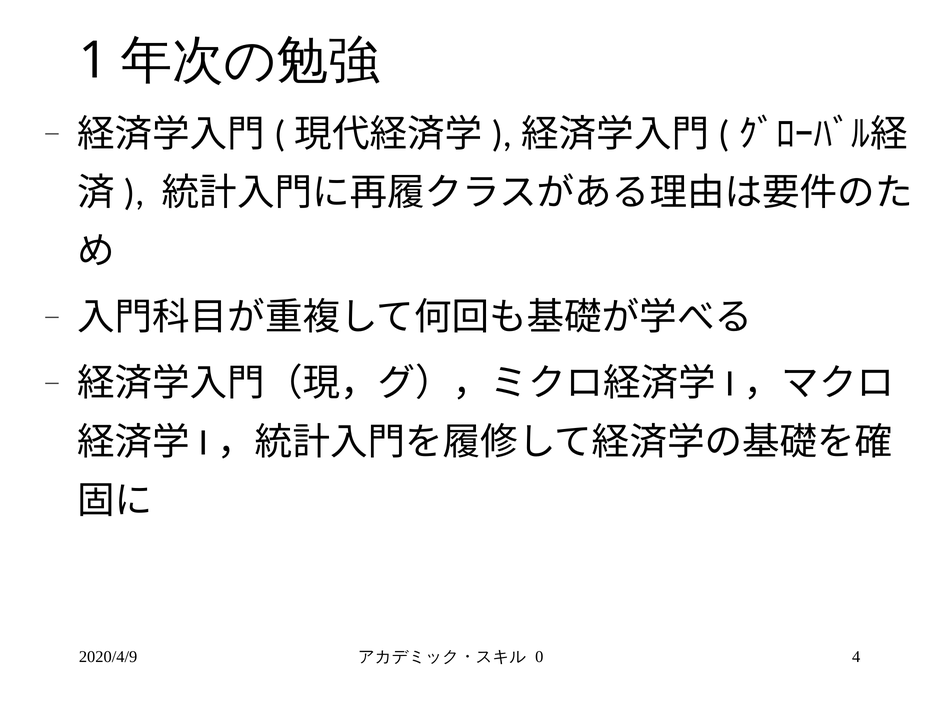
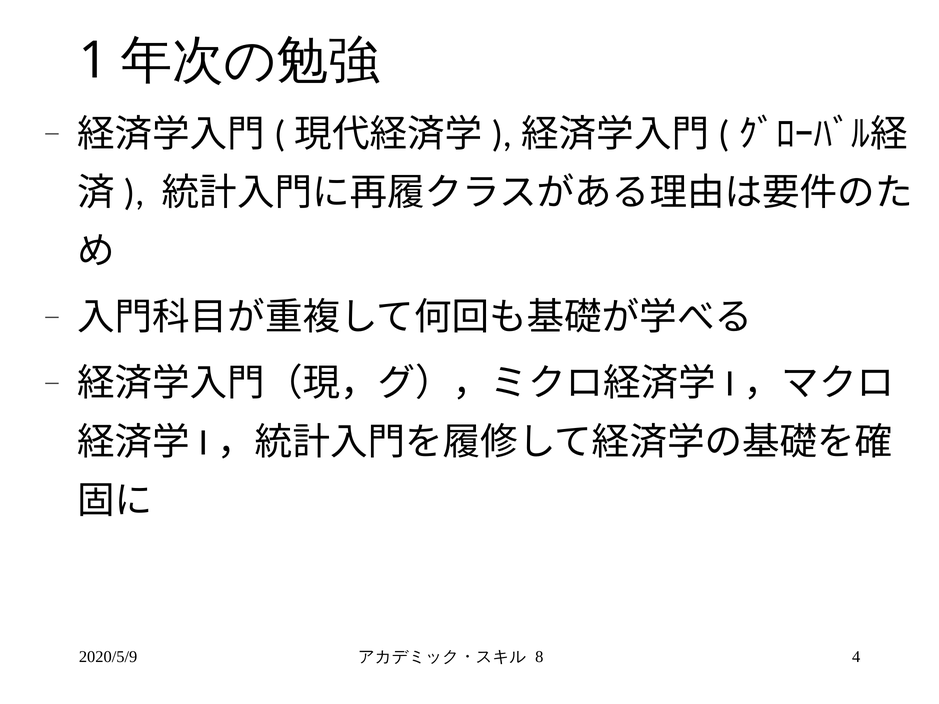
2020/4/9: 2020/4/9 -> 2020/5/9 (108, 657)
0: 0 -> 8 (539, 657)
